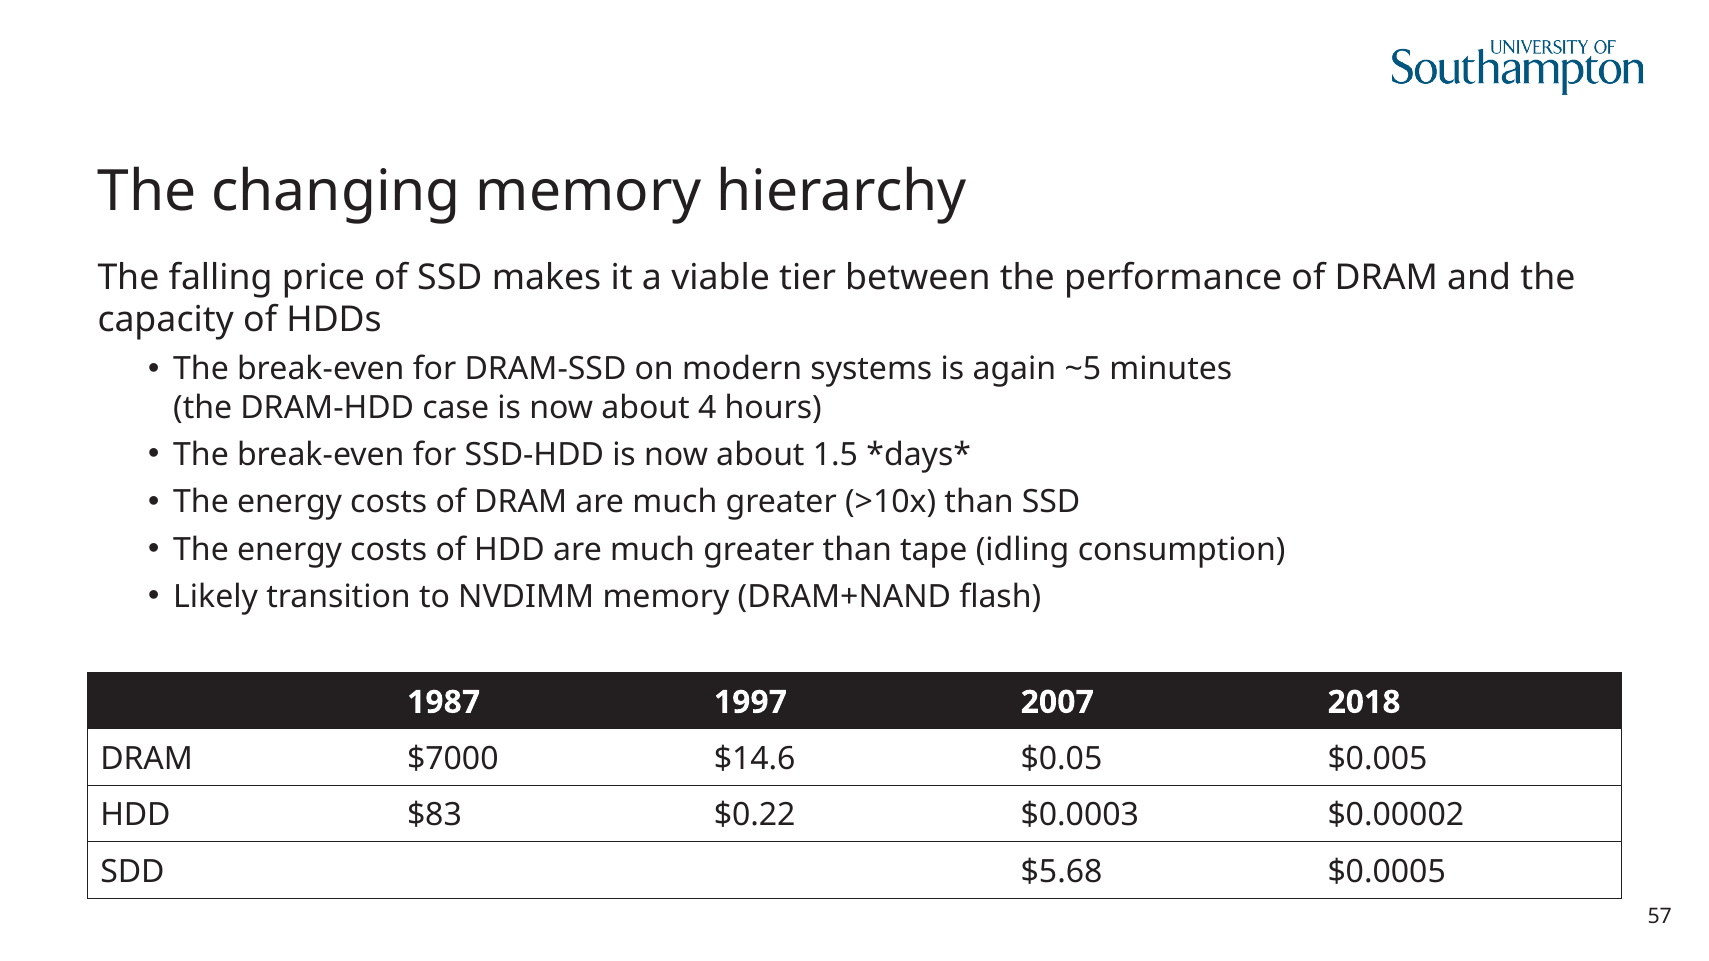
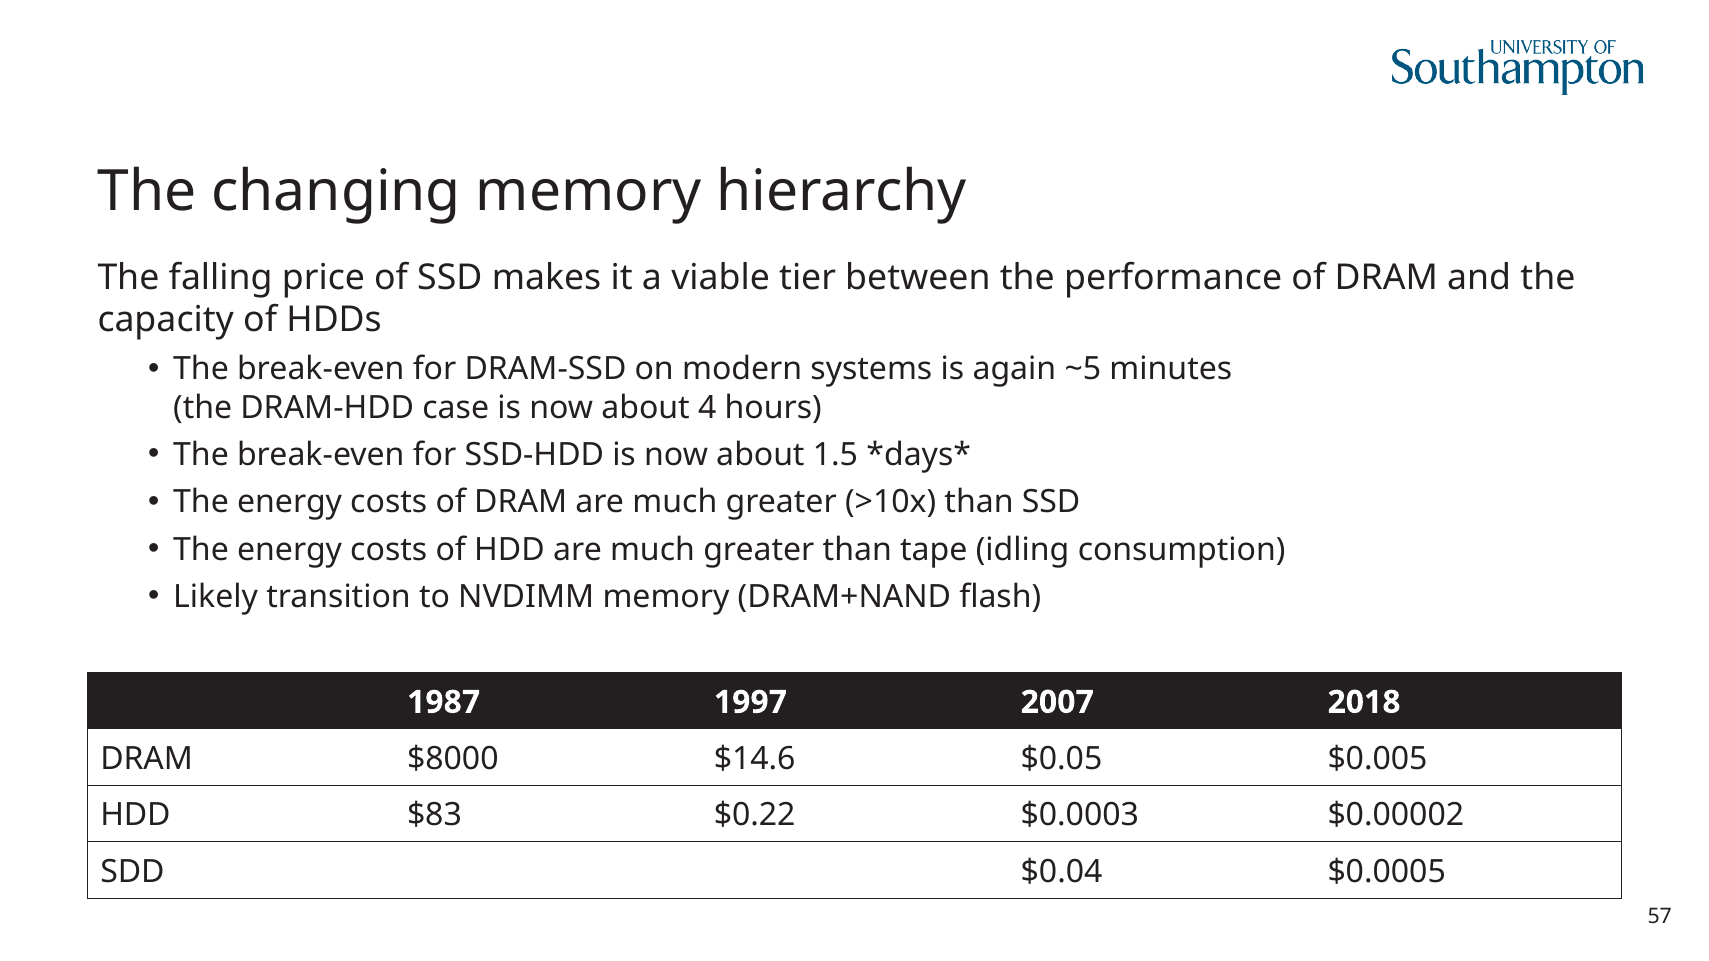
$7000: $7000 -> $8000 (453, 759)
$5.68: $5.68 -> $0.04 (1062, 872)
